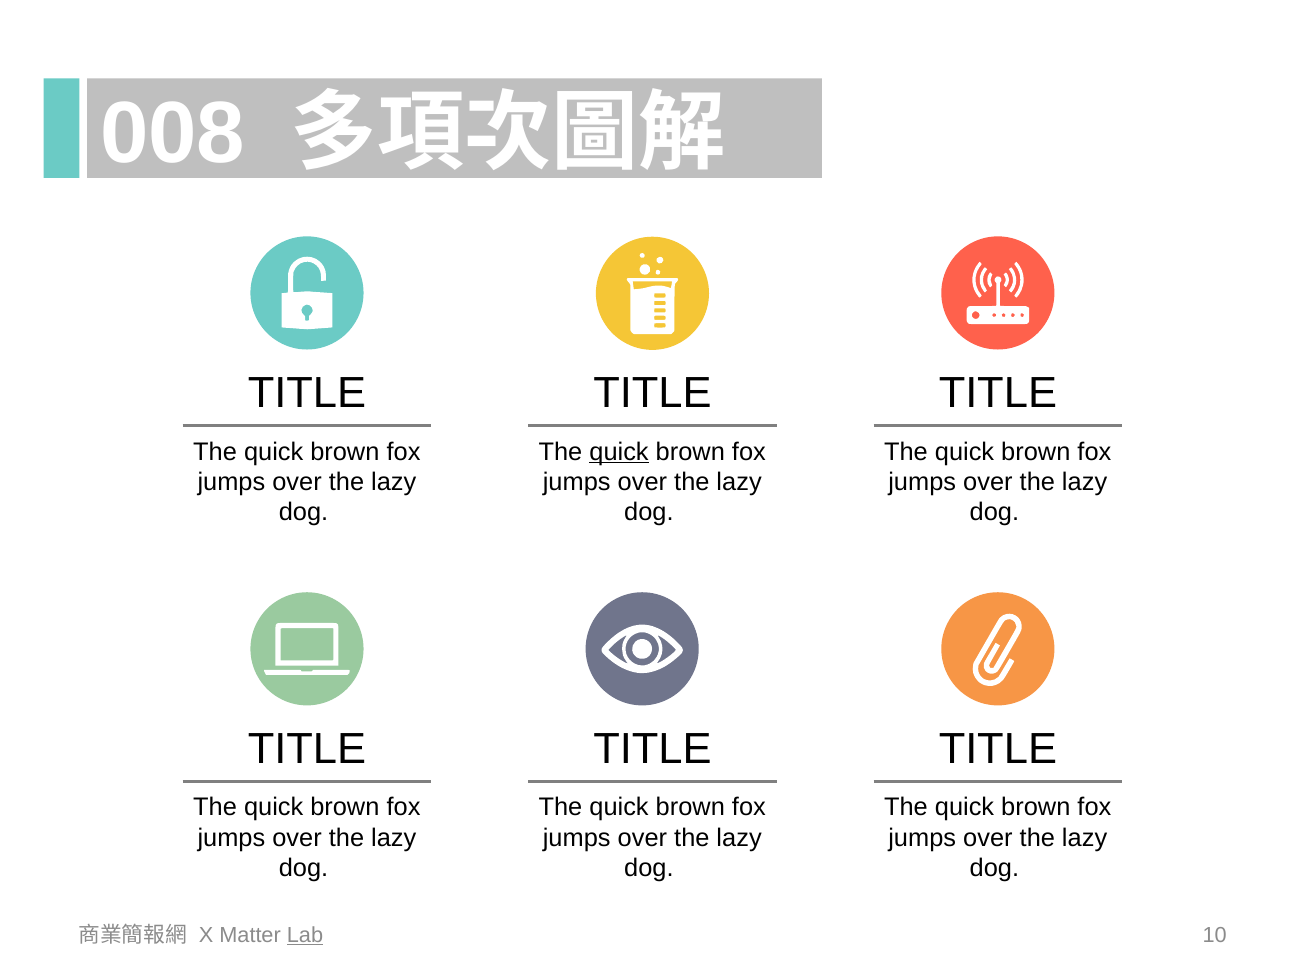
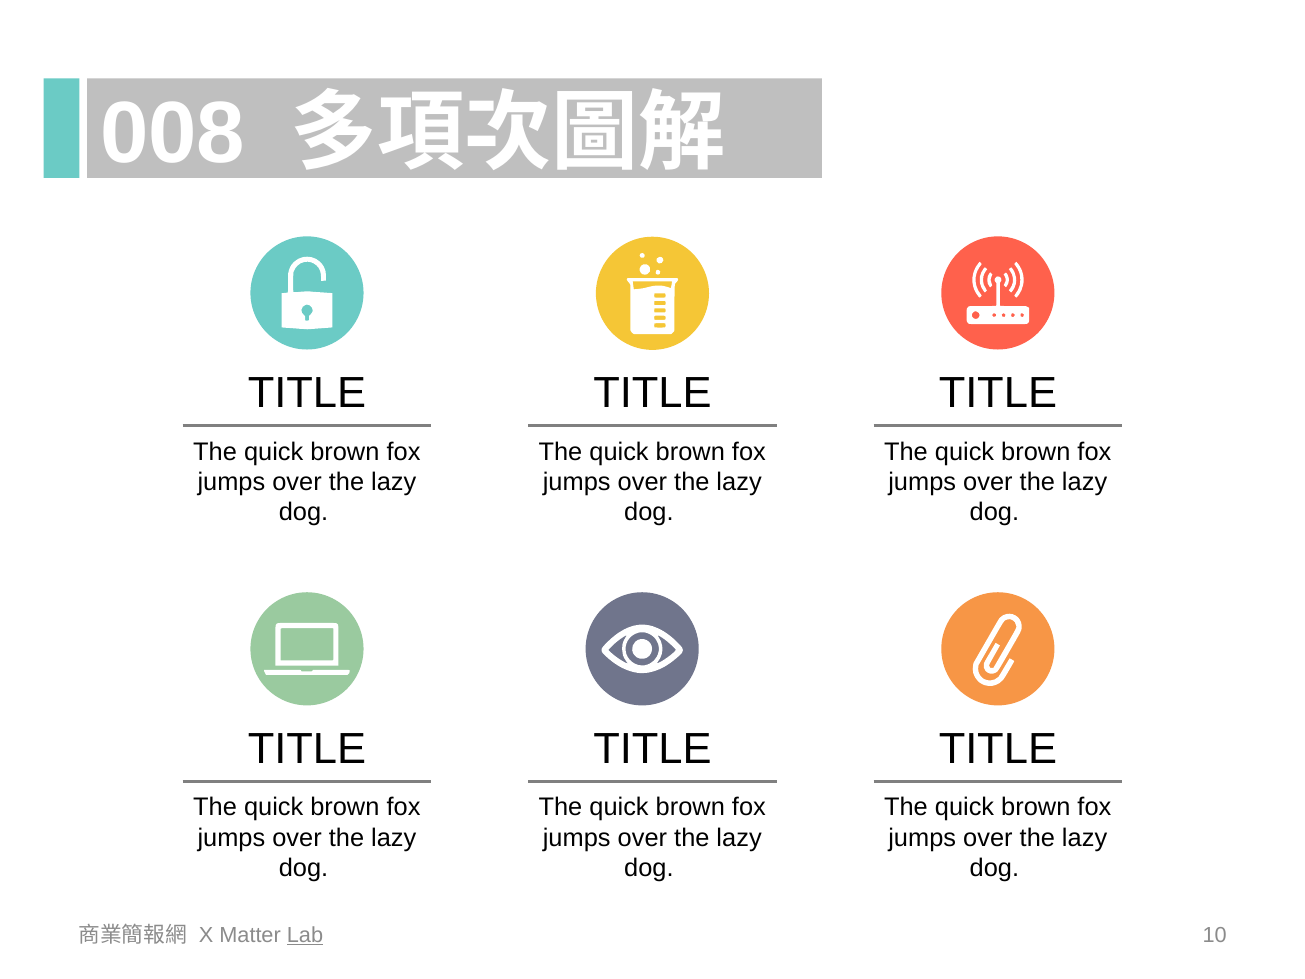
quick underline: present -> none (619, 452)
